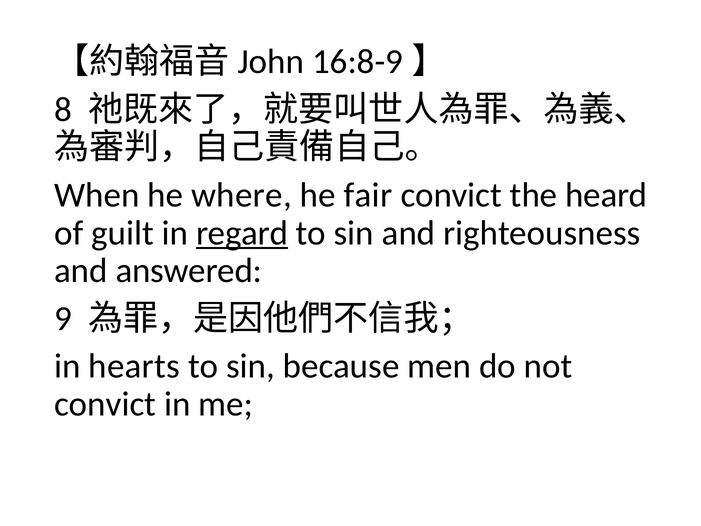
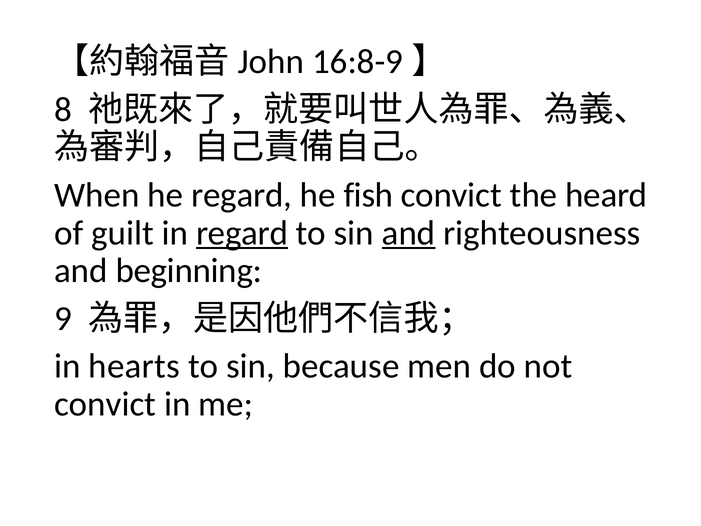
he where: where -> regard (242, 195)
fair: fair -> fish (368, 195)
and underline: none -> present (409, 233)
answered: answered -> beginning (189, 271)
